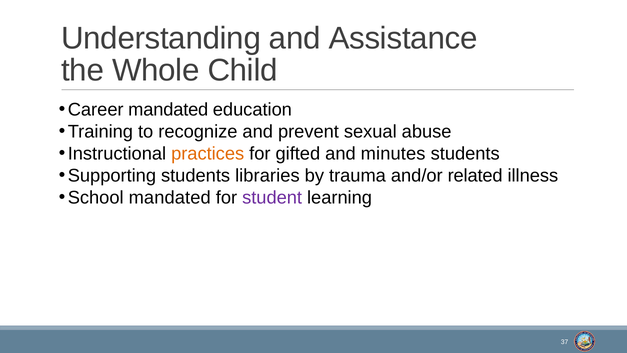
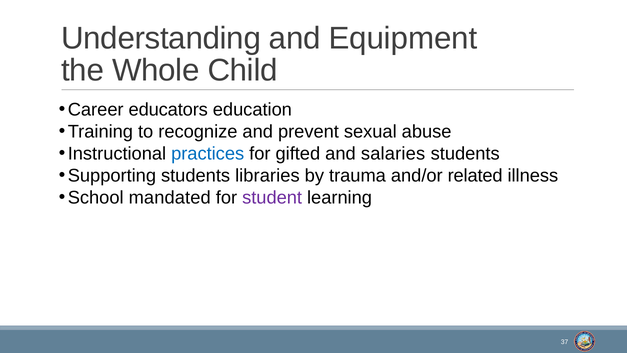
Assistance: Assistance -> Equipment (403, 38)
Career mandated: mandated -> educators (168, 110)
practices colour: orange -> blue (208, 153)
minutes: minutes -> salaries (393, 153)
